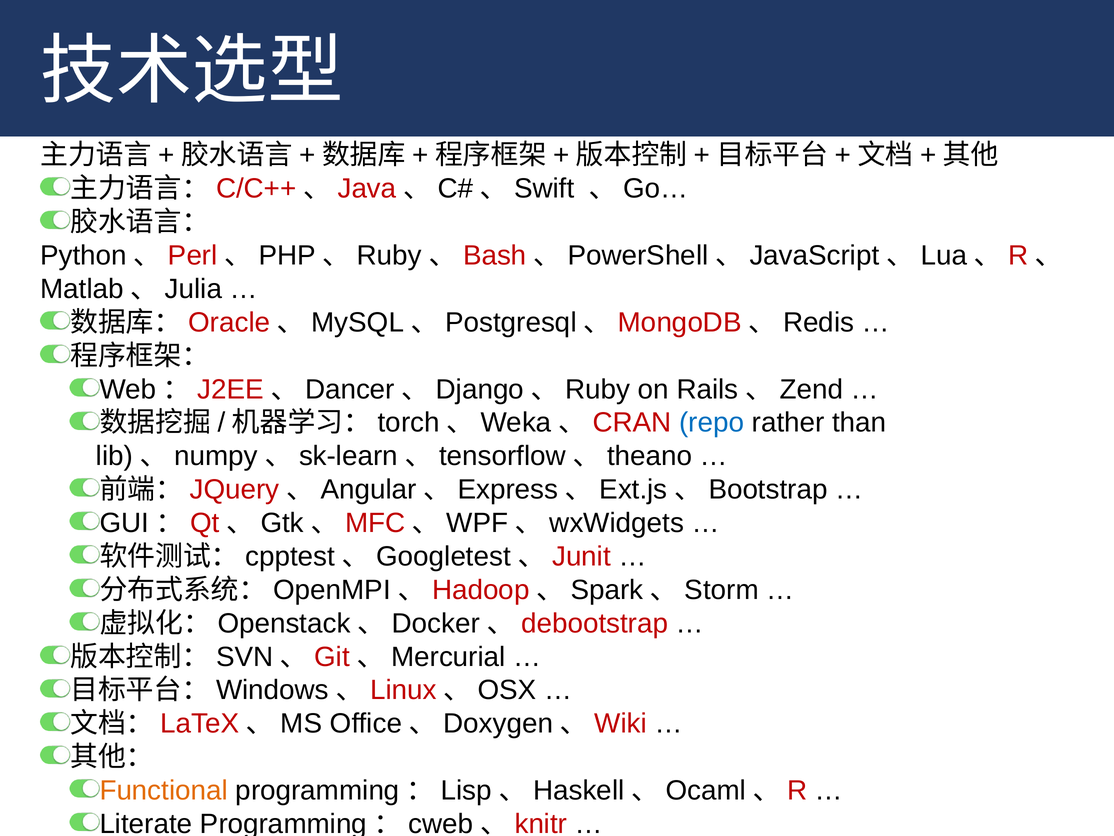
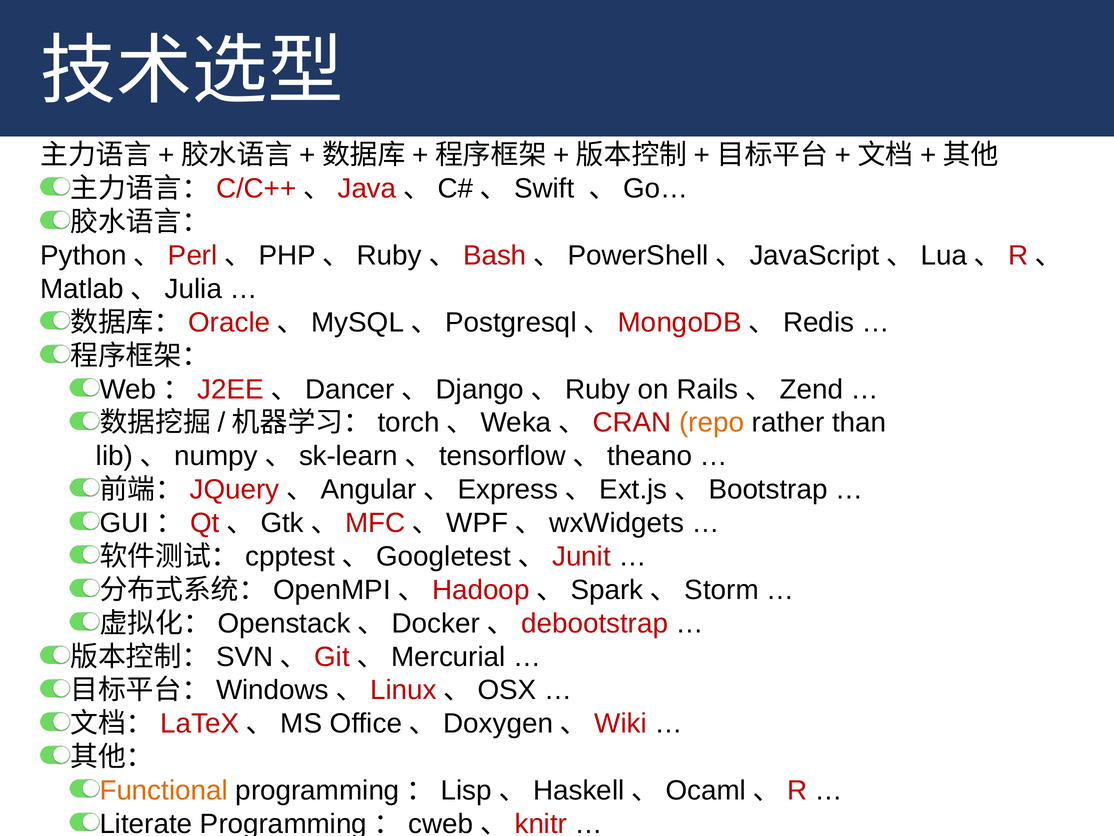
repo colour: blue -> orange (712, 423)
